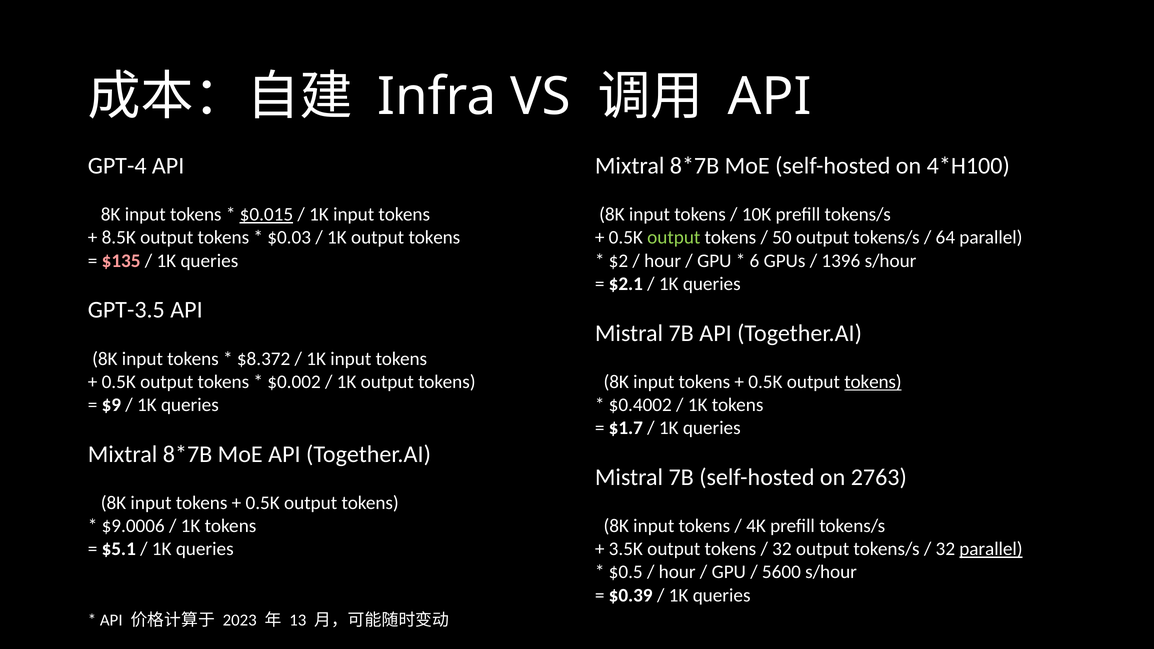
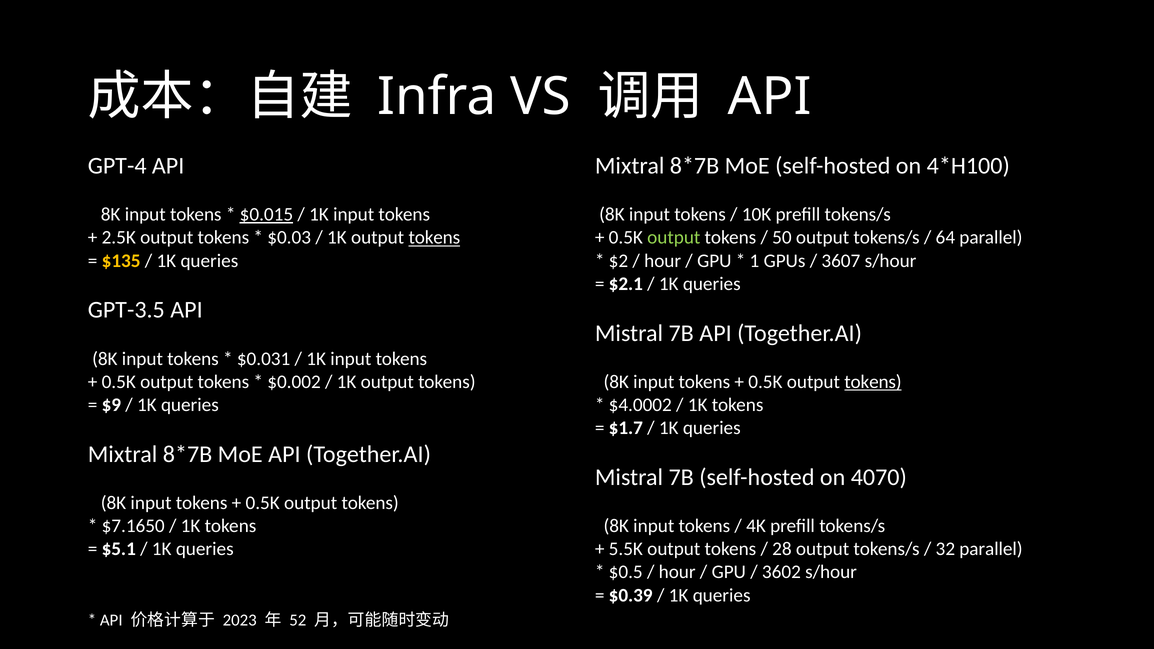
8.5K: 8.5K -> 2.5K (119, 238)
tokens underline: none -> present (434, 238)
$135 colour: pink -> yellow (121, 261)
6: 6 -> 1 (754, 261)
1396: 1396 -> 3607 (841, 261)
$8.372: $8.372 -> $0.031 (264, 359)
$0.4002: $0.4002 -> $4.0002 (640, 405)
2763: 2763 -> 4070 (879, 477)
$9.0006: $9.0006 -> $7.1650 (133, 526)
3.5K: 3.5K -> 5.5K (626, 549)
32: 32 -> 28 (782, 549)
parallel underline: present -> none (991, 549)
5600: 5600 -> 3602 (781, 572)
13: 13 -> 52 (298, 620)
